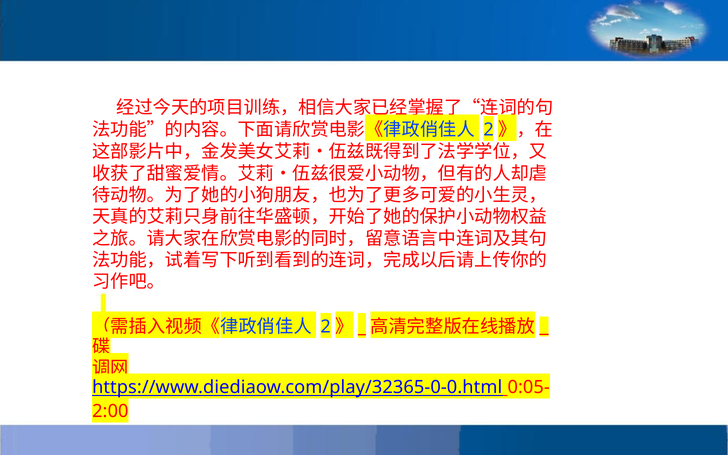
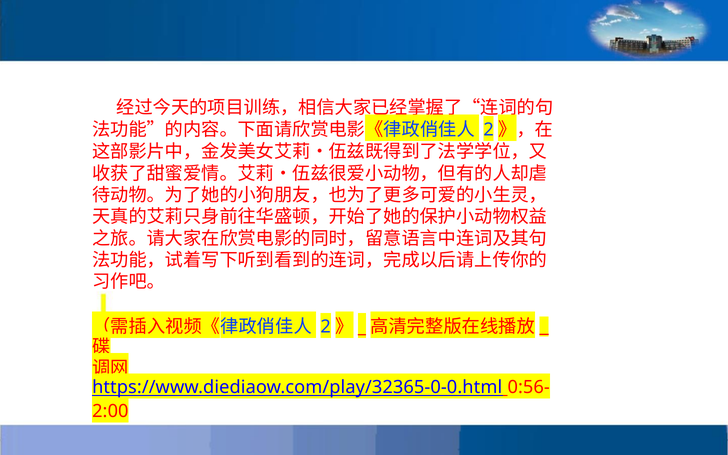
0:05-: 0:05- -> 0:56- (529, 387)
